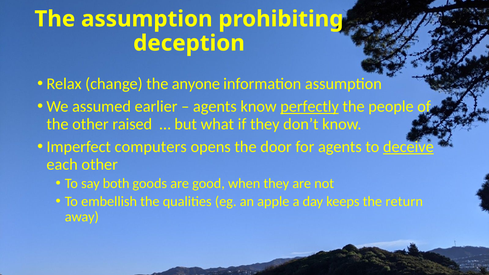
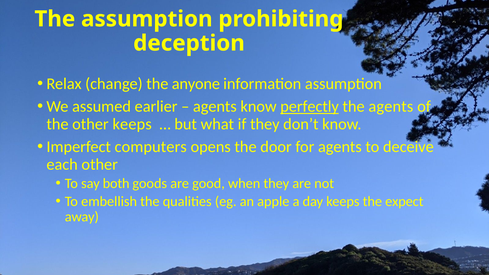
the people: people -> agents (391, 106)
other raised: raised -> keeps (132, 124)
deceive underline: present -> none (408, 147)
return: return -> expect (404, 201)
